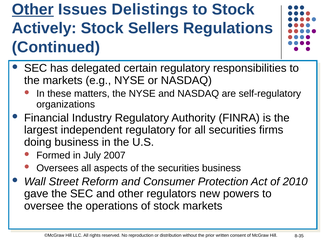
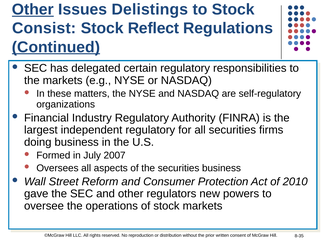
Actively: Actively -> Consist (44, 28)
Sellers: Sellers -> Reflect (153, 28)
Continued underline: none -> present (56, 47)
